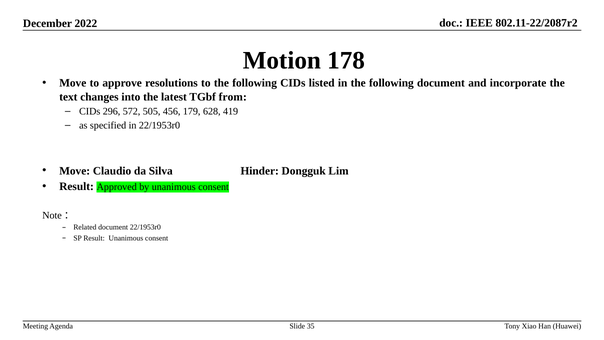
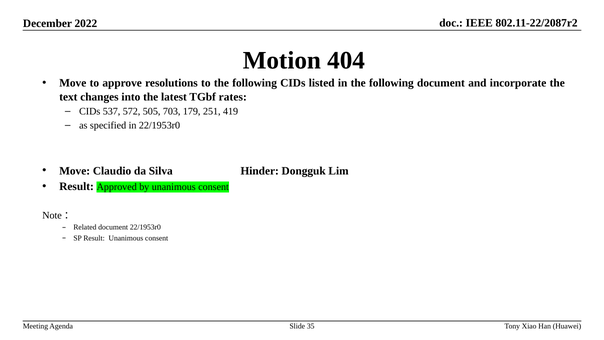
178: 178 -> 404 (346, 61)
from: from -> rates (233, 97)
296: 296 -> 537 (112, 111)
456: 456 -> 703 (172, 111)
628: 628 -> 251 (212, 111)
